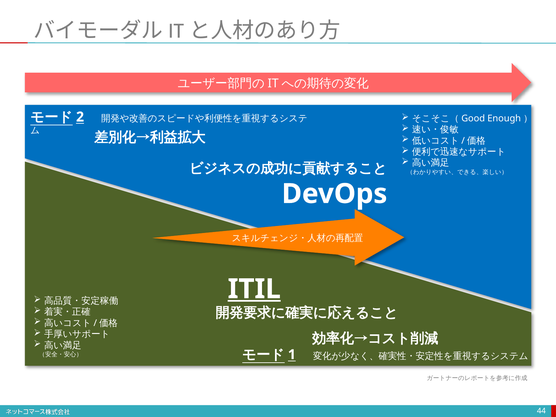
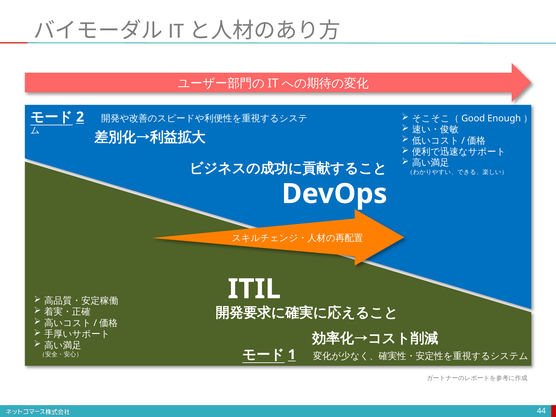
ITIL underline: present -> none (254, 289)
